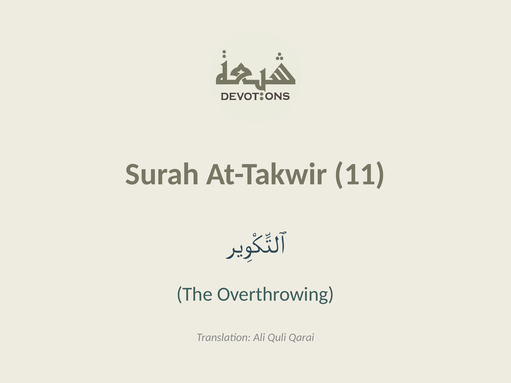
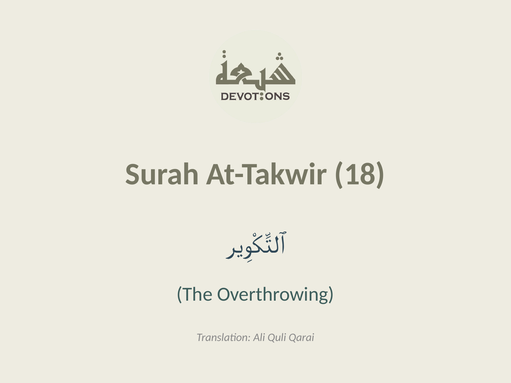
11: 11 -> 18 (360, 174)
